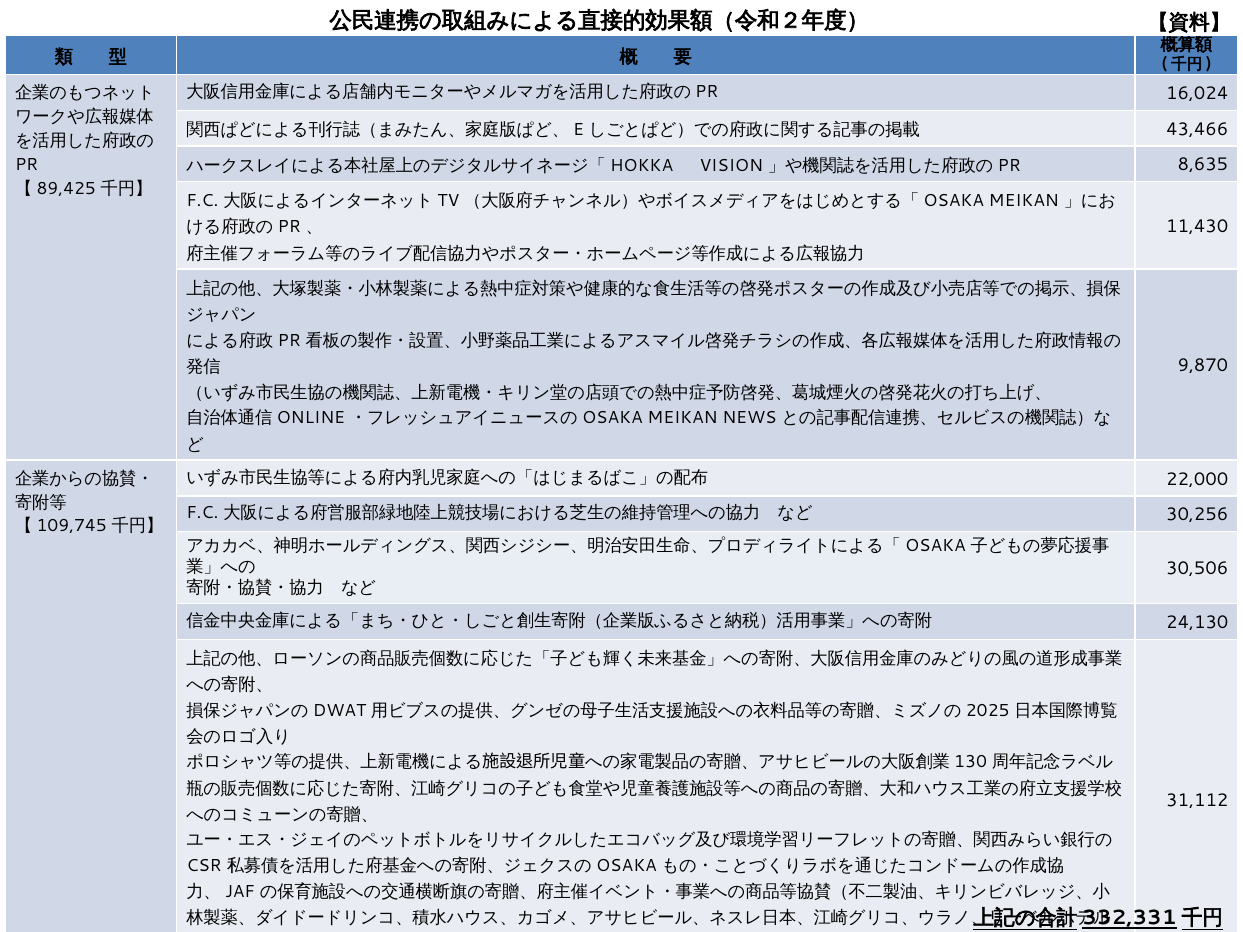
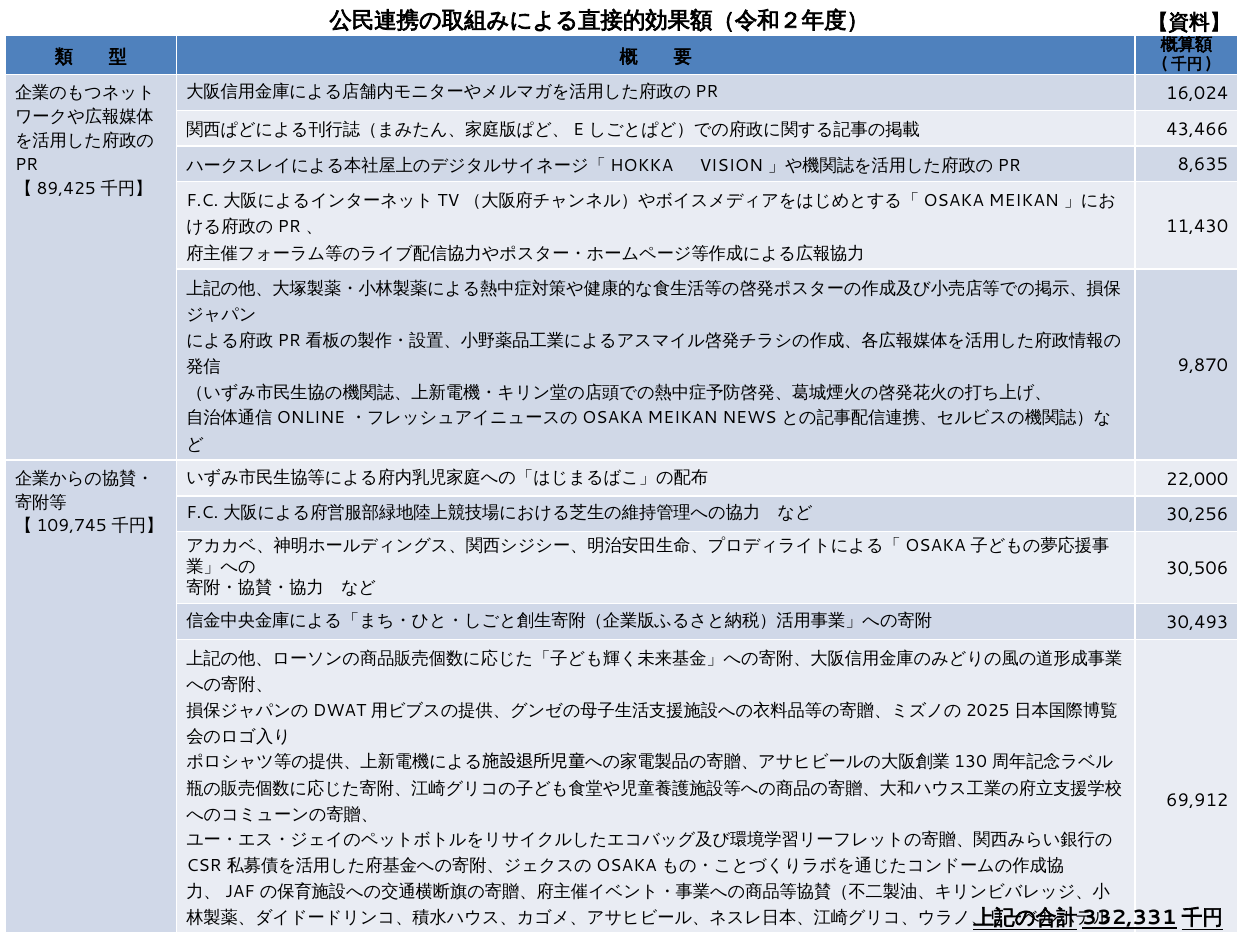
24,130: 24,130 -> 30,493 (1197, 623)
31,112: 31,112 -> 69,912 (1197, 801)
